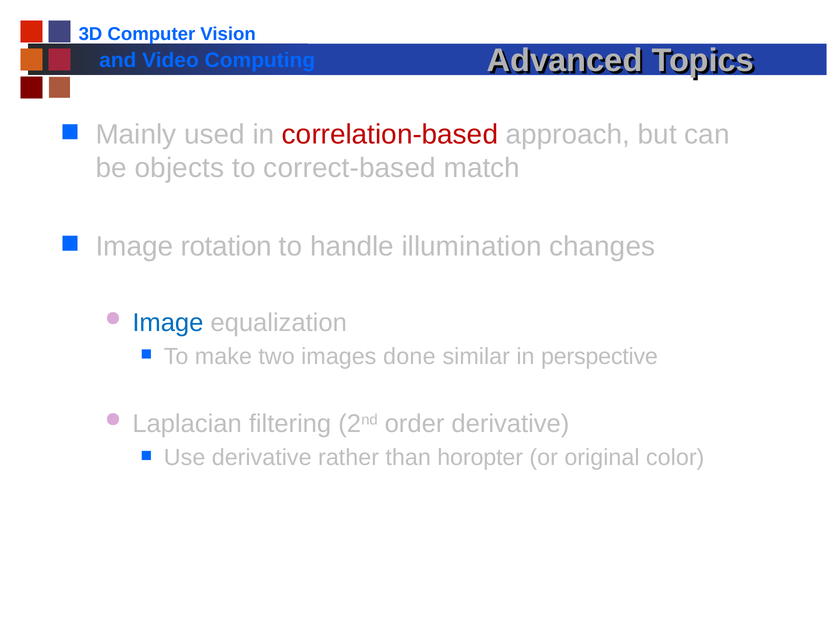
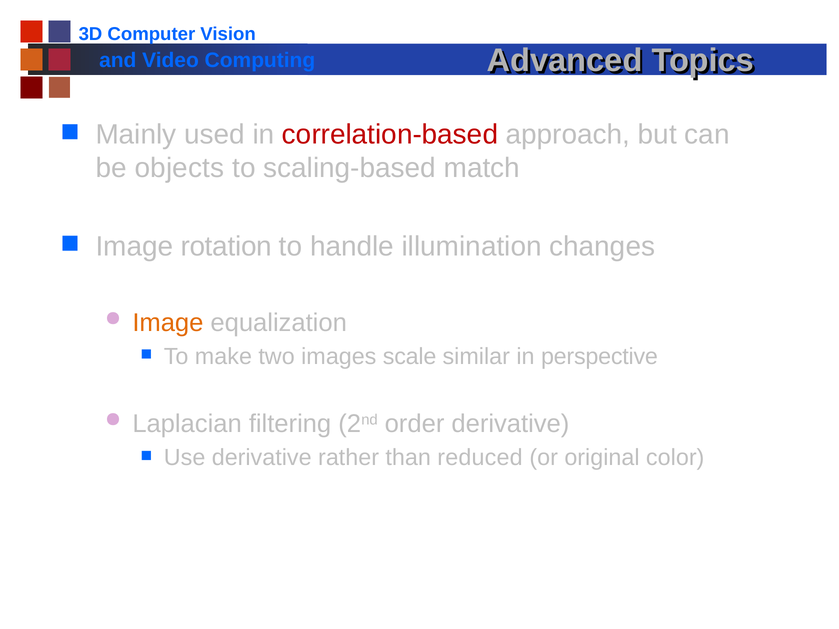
correct-based: correct-based -> scaling-based (350, 168)
Image colour: blue -> orange (168, 323)
done: done -> scale (410, 357)
horopter: horopter -> reduced (480, 458)
